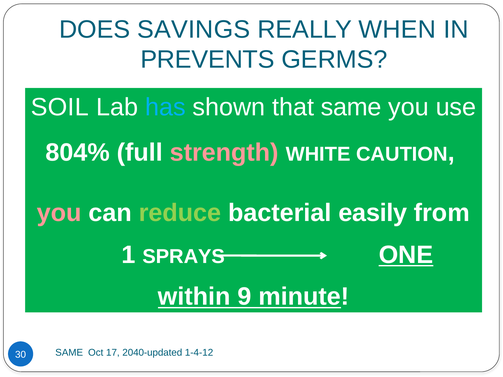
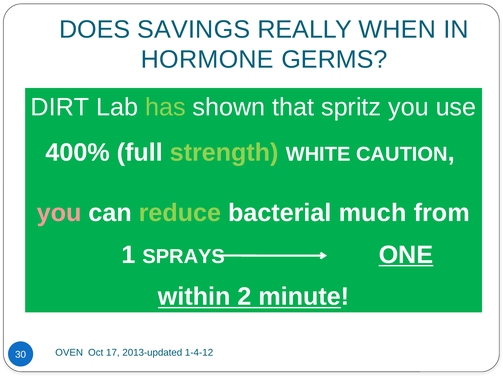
PREVENTS: PREVENTS -> HORMONE (207, 60)
SOIL: SOIL -> DIRT (60, 107)
has colour: light blue -> light green (165, 107)
that same: same -> spritz (351, 107)
804%: 804% -> 400% (78, 153)
strength colour: pink -> light green (224, 153)
easily: easily -> much (373, 213)
9: 9 -> 2 (244, 297)
SAME: SAME -> OVEN (69, 353)
2040-updated: 2040-updated -> 2013-updated (152, 353)
